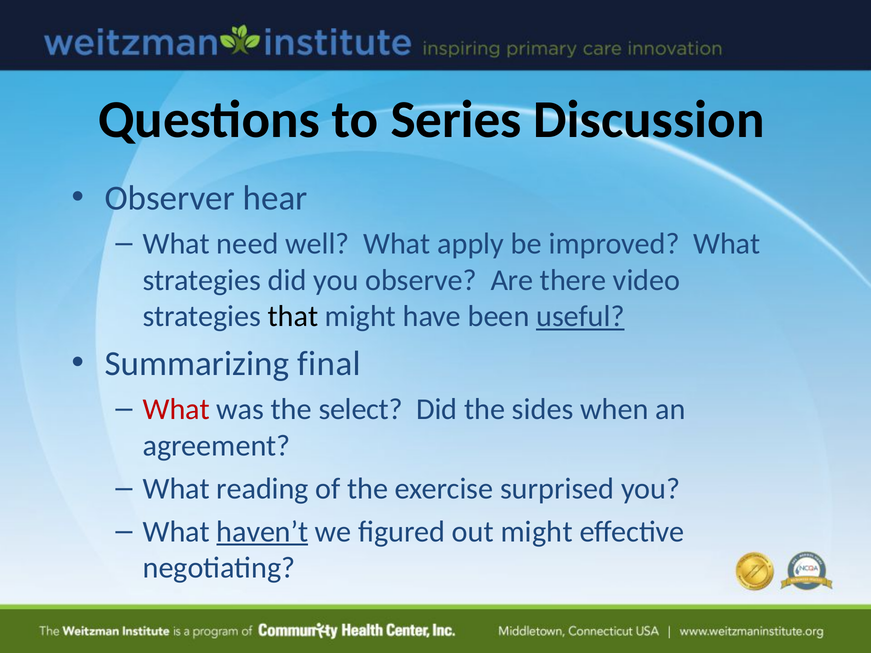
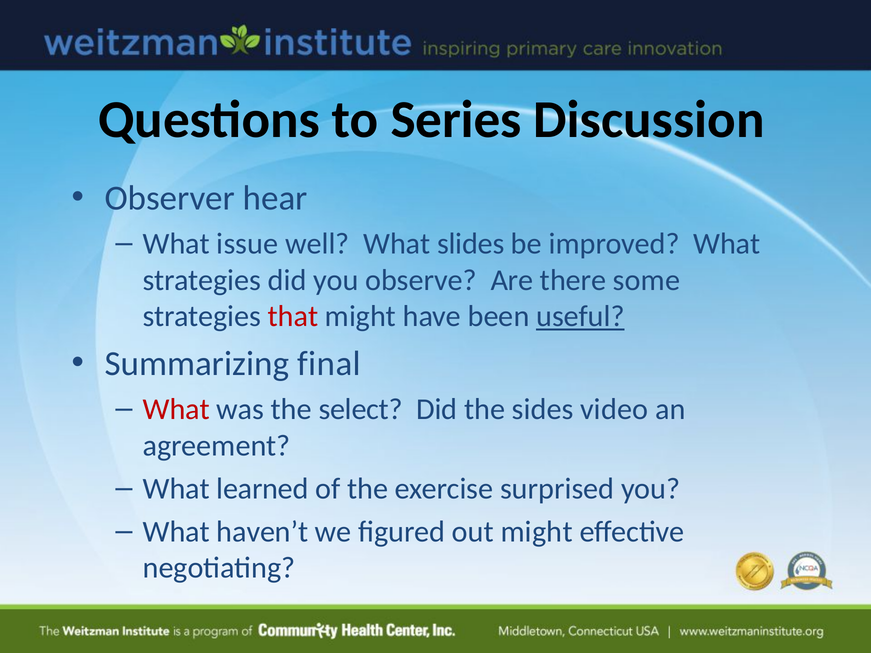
need: need -> issue (247, 244)
apply: apply -> slides (471, 244)
video: video -> some (647, 280)
that colour: black -> red (293, 317)
when: when -> video (614, 409)
reading: reading -> learned (263, 489)
haven’t underline: present -> none (262, 532)
